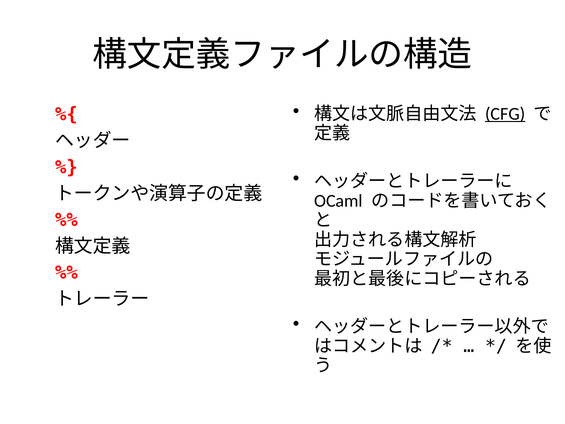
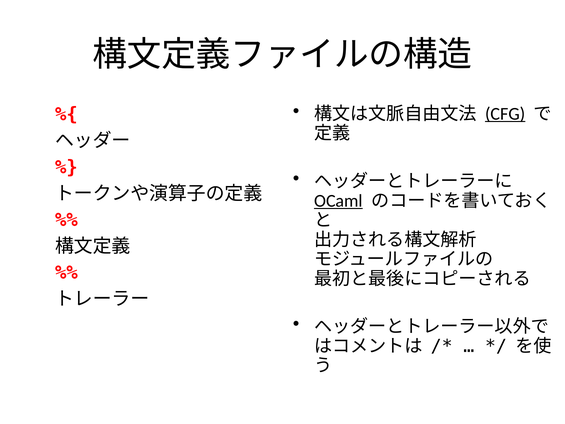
OCaml underline: none -> present (338, 201)
